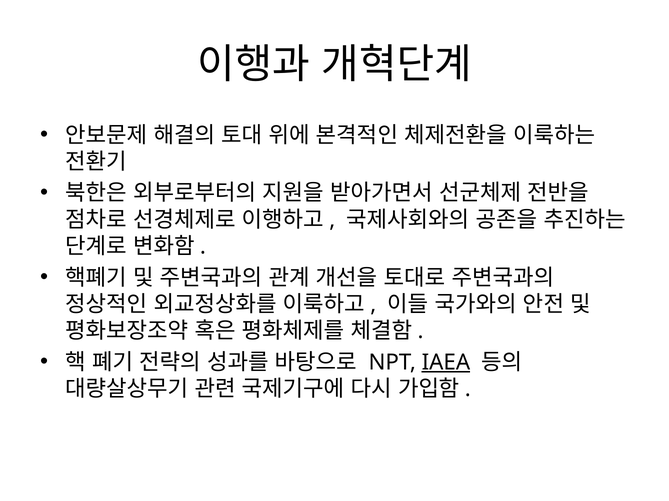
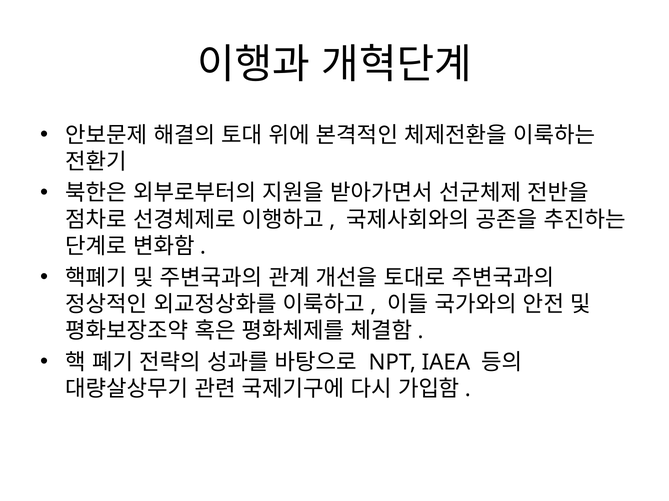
IAEA underline: present -> none (446, 363)
